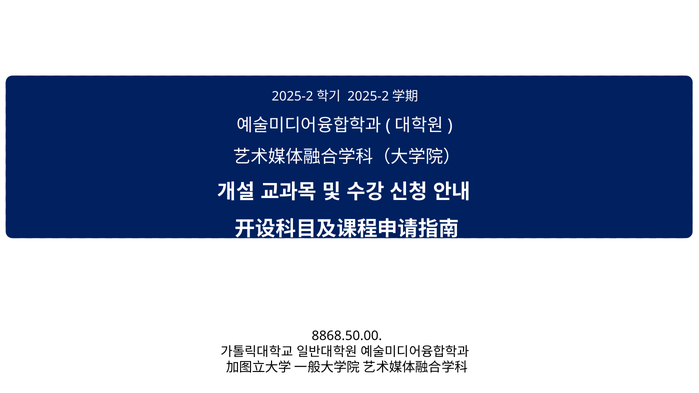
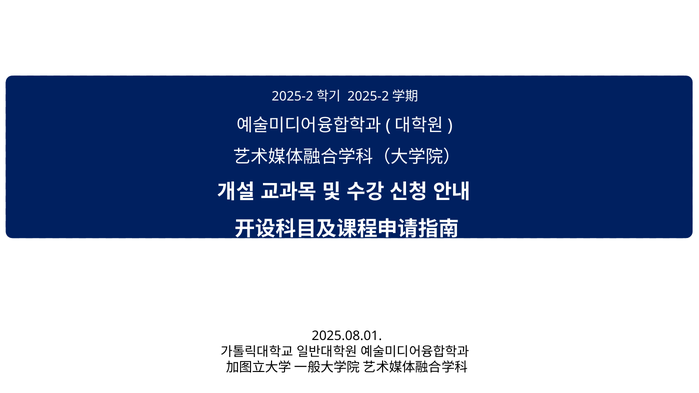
8868.50.00: 8868.50.00 -> 2025.08.01 (347, 336)
